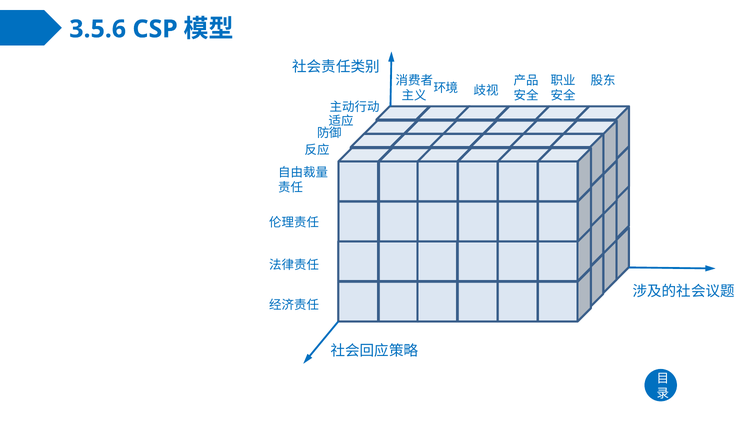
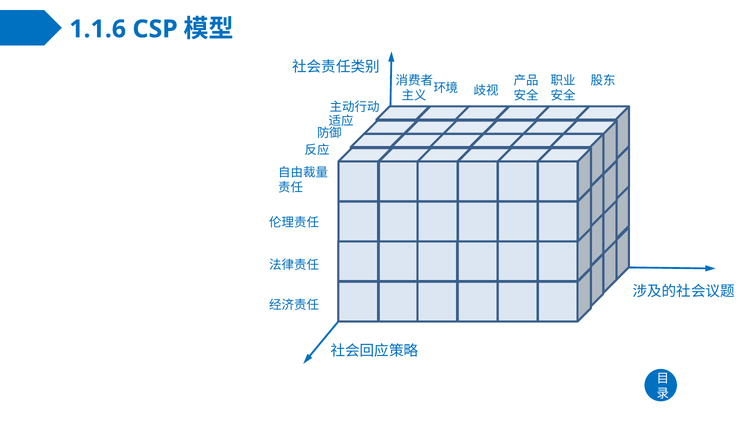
3.5.6: 3.5.6 -> 1.1.6 (98, 29)
